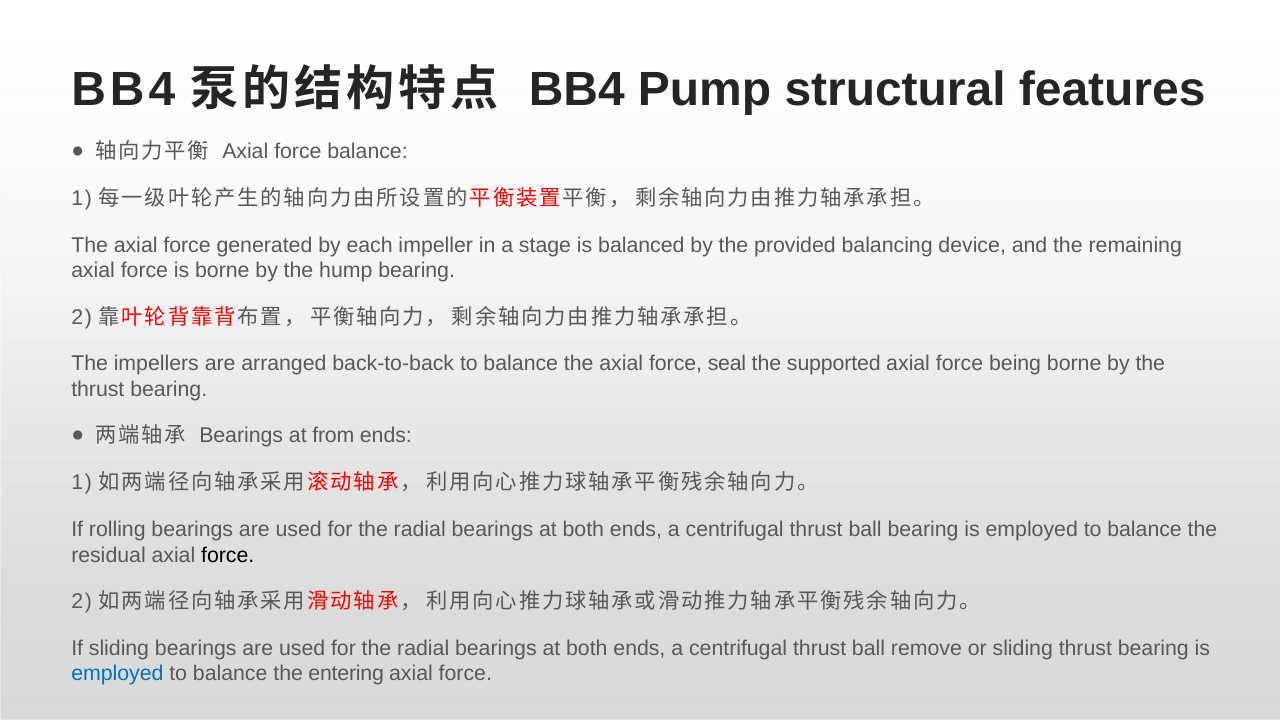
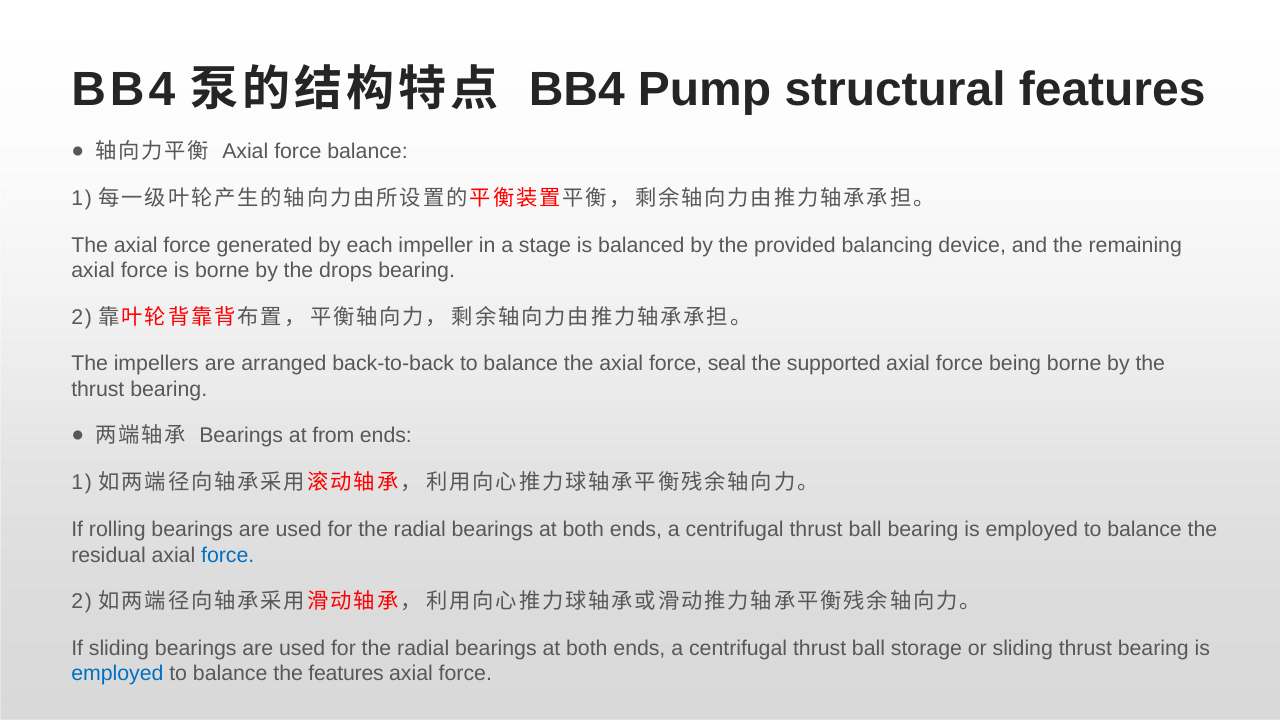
hump: hump -> drops (346, 271)
force colour: black -> blue (228, 555)
remove: remove -> storage (926, 648)
the entering: entering -> features (346, 674)
